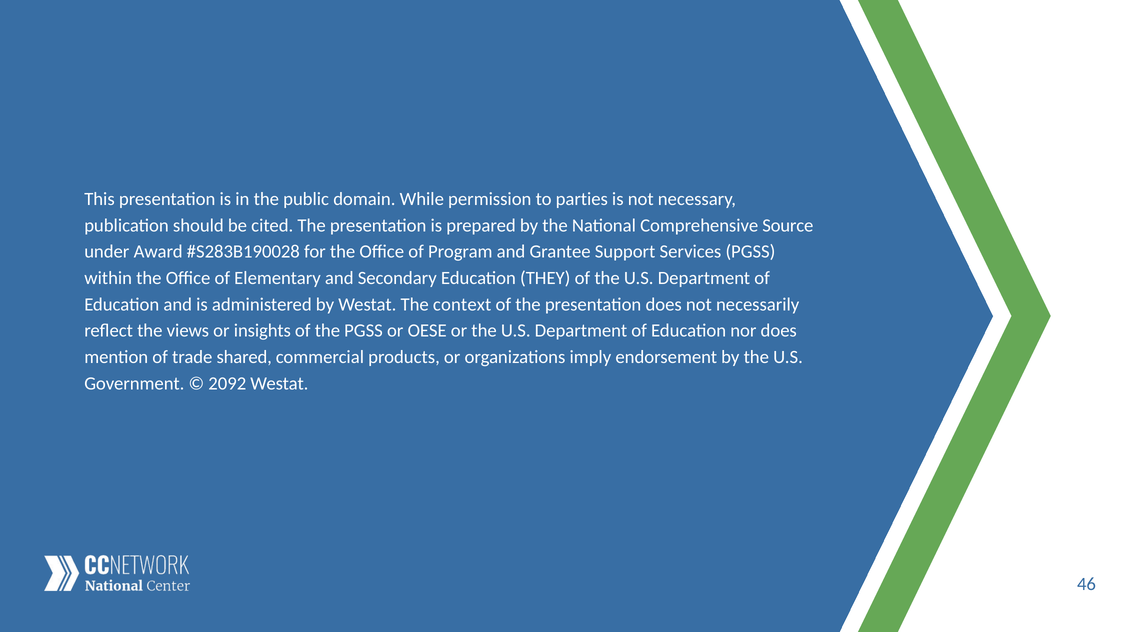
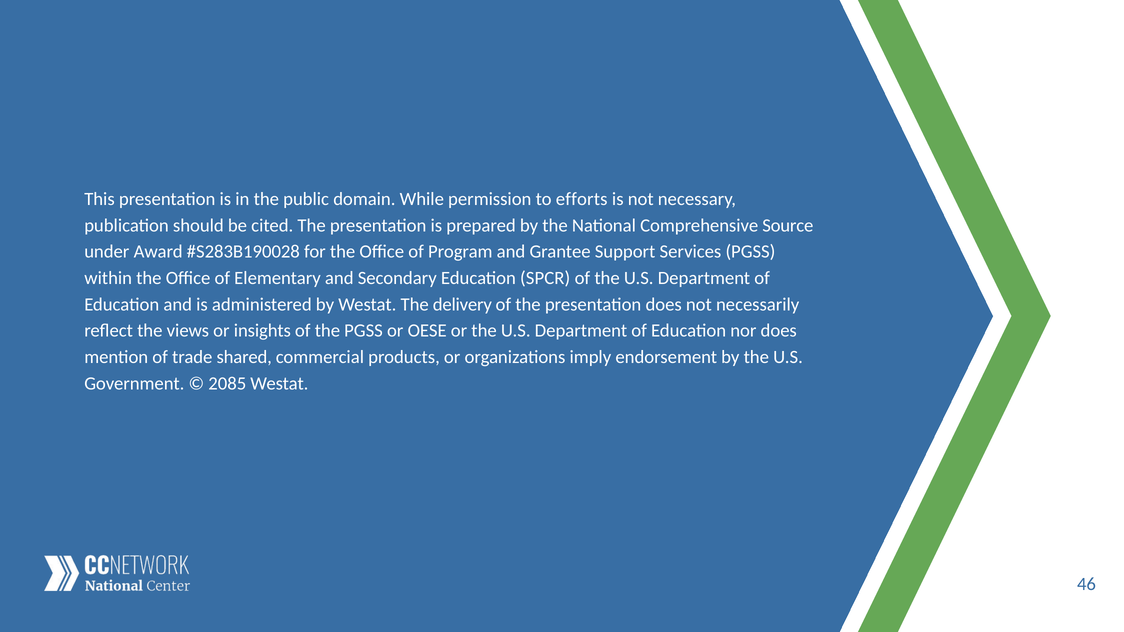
parties: parties -> efforts (582, 199)
THEY: THEY -> SPCR (545, 278)
context: context -> delivery (462, 304)
2092: 2092 -> 2085 (227, 384)
